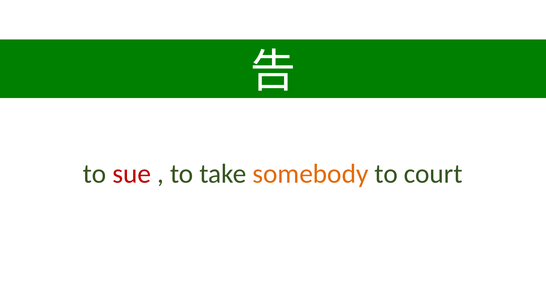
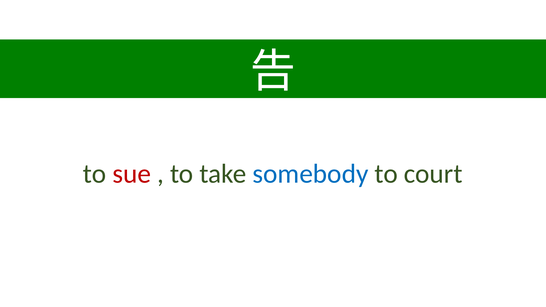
somebody colour: orange -> blue (310, 174)
